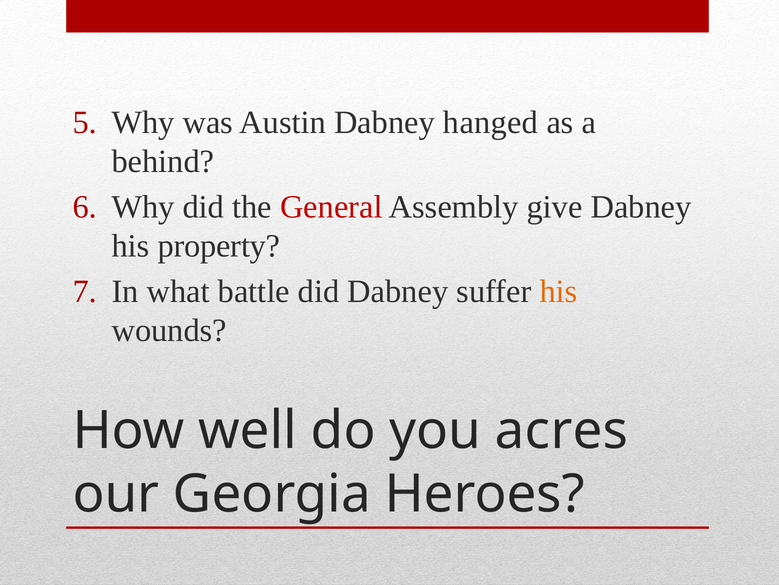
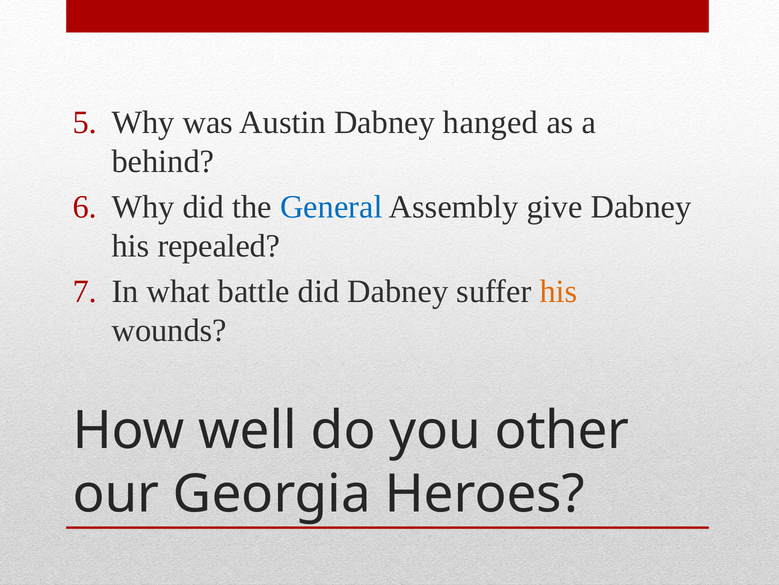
General colour: red -> blue (331, 207)
property: property -> repealed (219, 246)
acres: acres -> other (562, 430)
